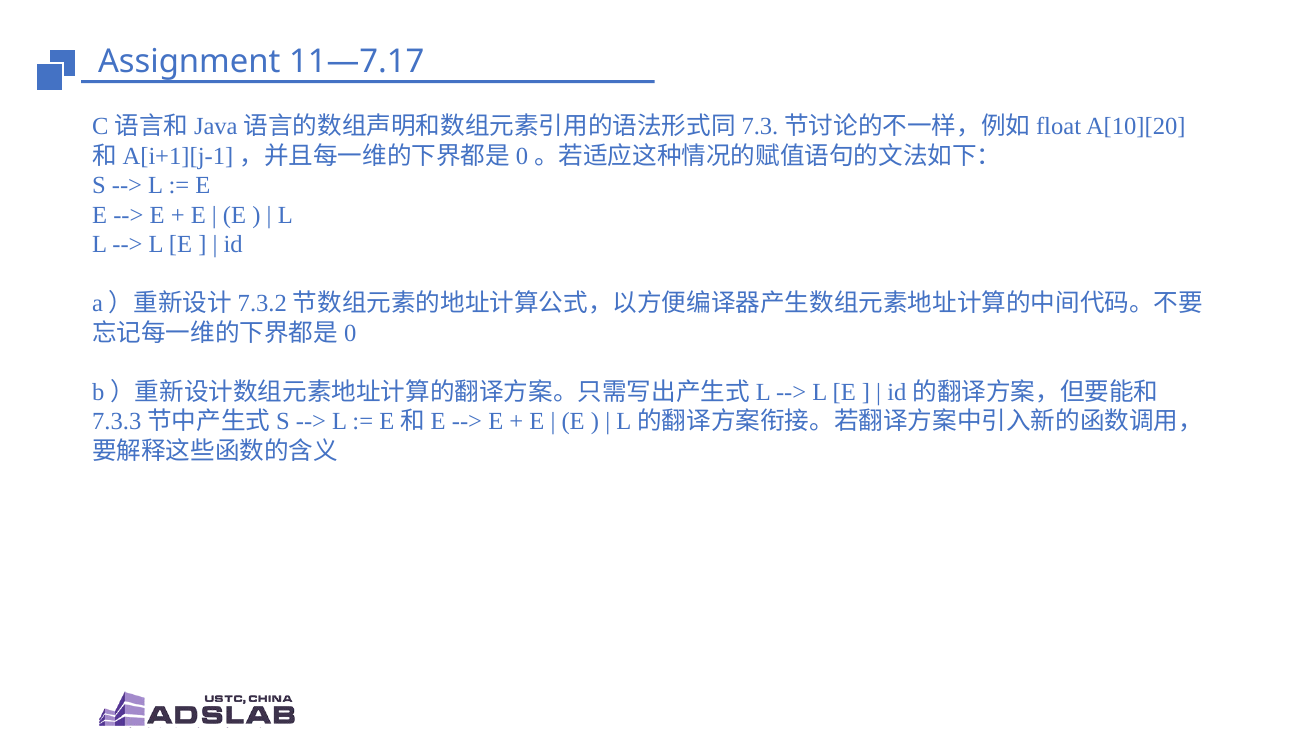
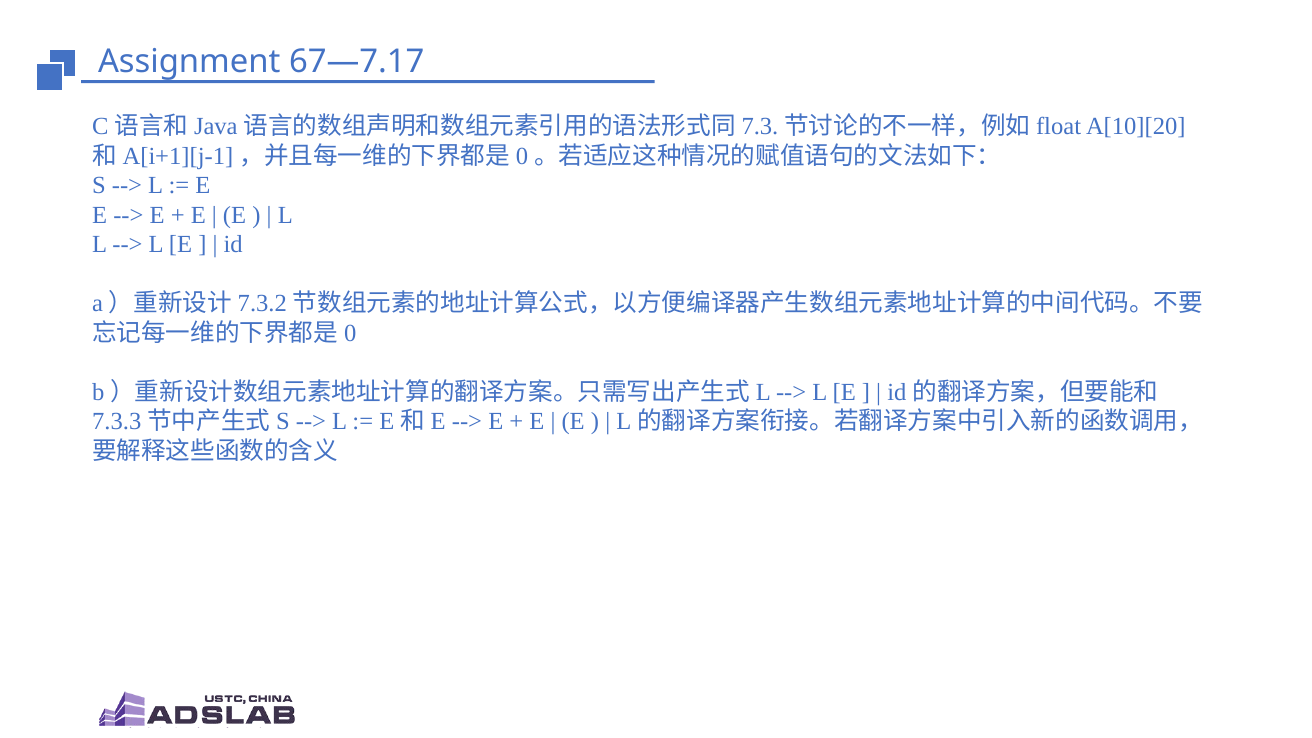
11—7.17: 11—7.17 -> 67—7.17 (357, 62)
